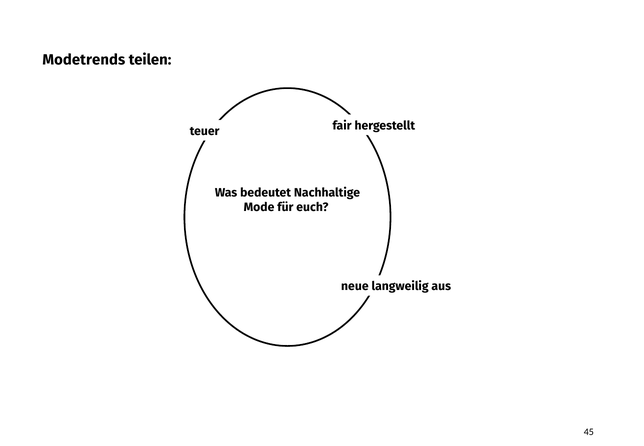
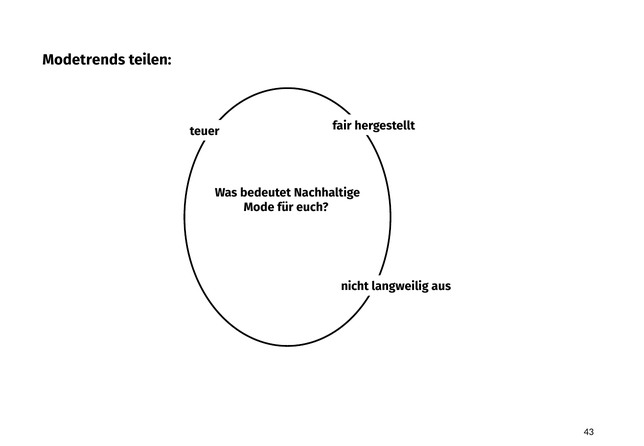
neue: neue -> nicht (355, 286)
45: 45 -> 43 (589, 432)
